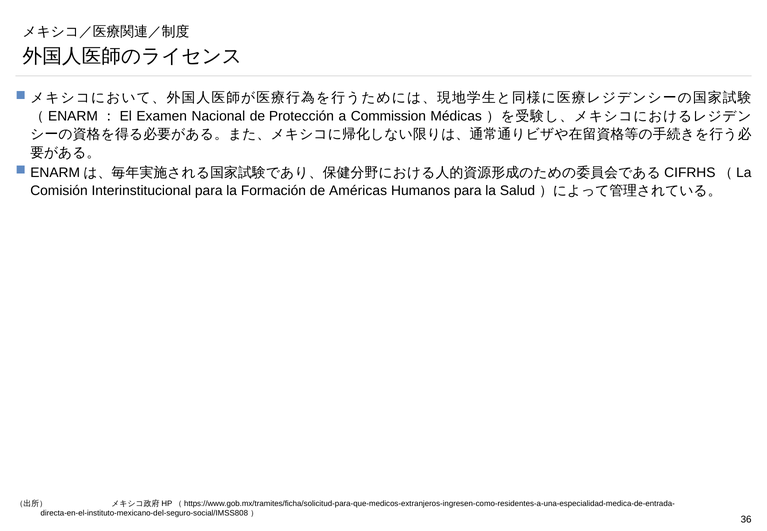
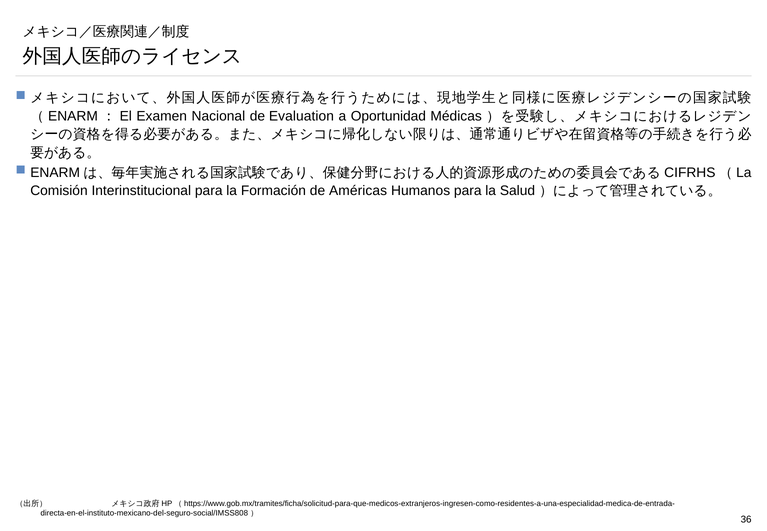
Protección: Protección -> Evaluation (301, 116)
Commission: Commission -> Oportunidad (388, 116)
